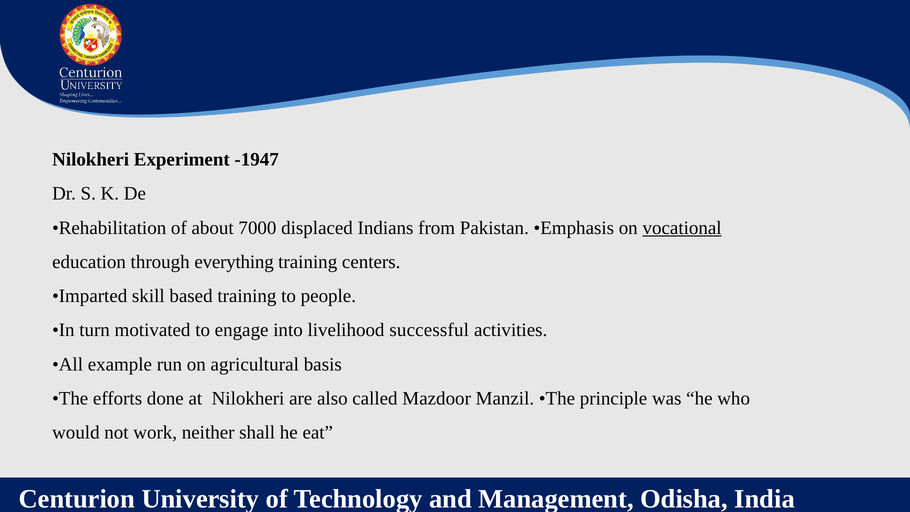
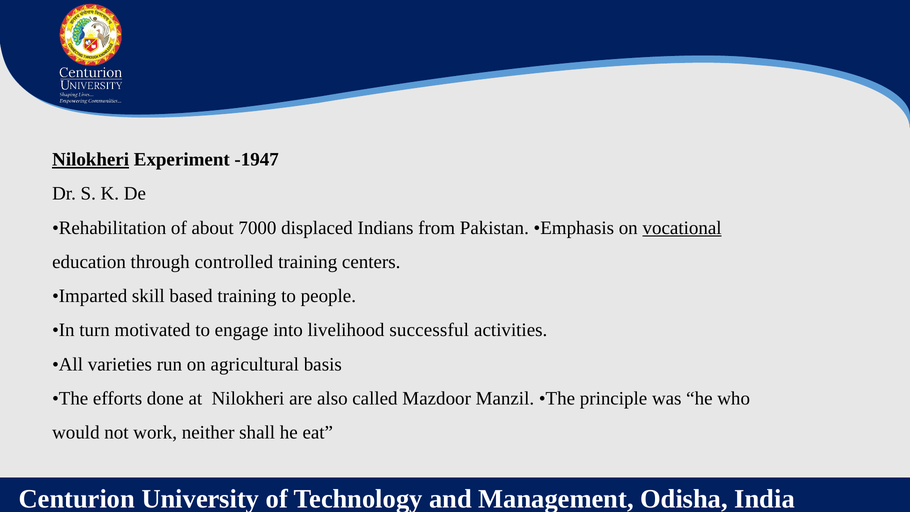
Nilokheri underline: none -> present (91, 159)
everything: everything -> controlled (234, 262)
example: example -> varieties (120, 364)
